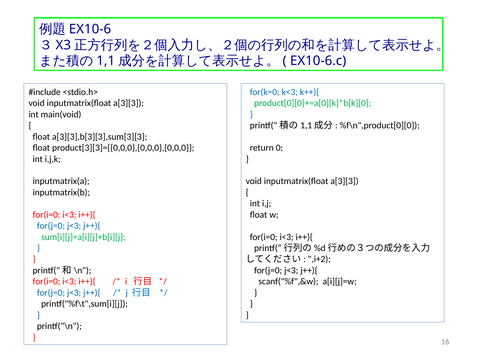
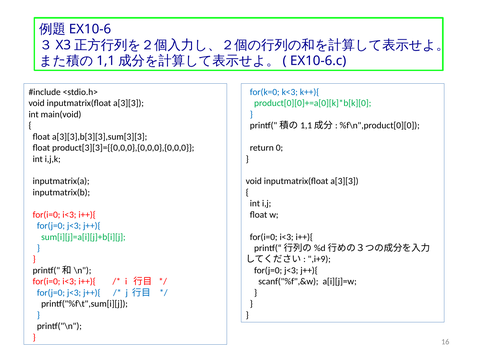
,i+2: ,i+2 -> ,i+9 (319, 260)
